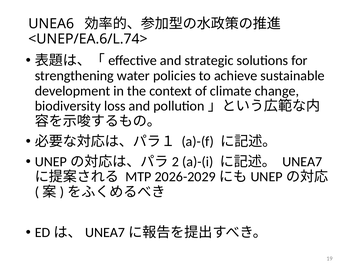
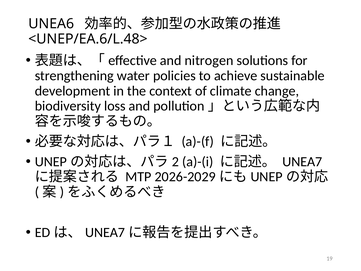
<UNEP/EA.6/L.74>: <UNEP/EA.6/L.74> -> <UNEP/EA.6/L.48> (88, 39)
strategic: strategic -> nitrogen (209, 61)
